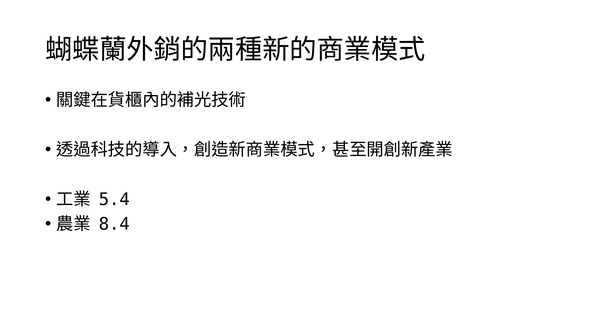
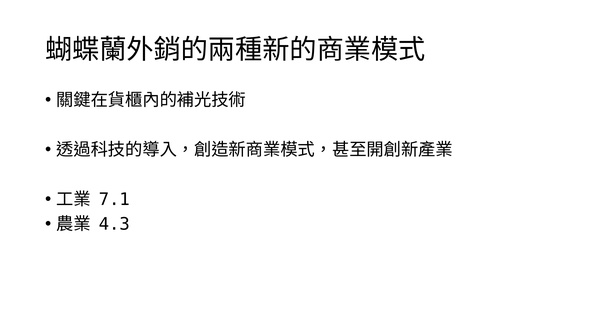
5.4: 5.4 -> 7.1 (114, 199)
8.4: 8.4 -> 4.3 (114, 224)
